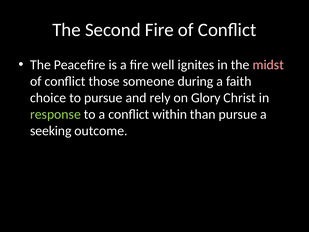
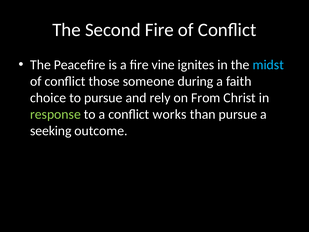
well: well -> vine (163, 65)
midst colour: pink -> light blue (268, 65)
Glory: Glory -> From (206, 98)
within: within -> works (170, 114)
